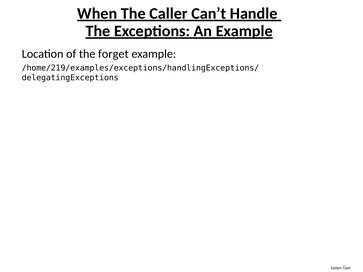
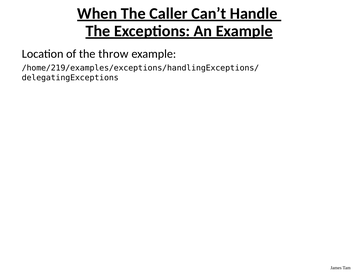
forget: forget -> throw (113, 54)
